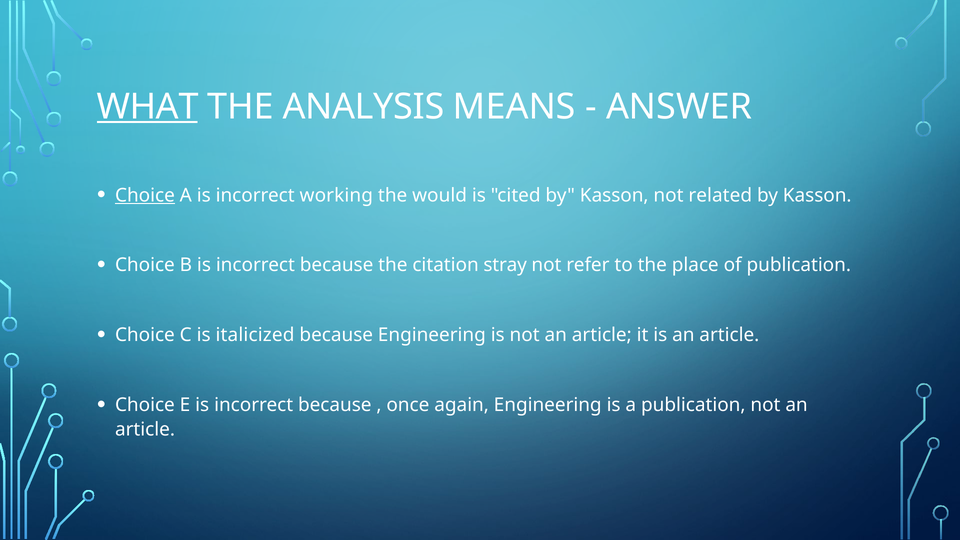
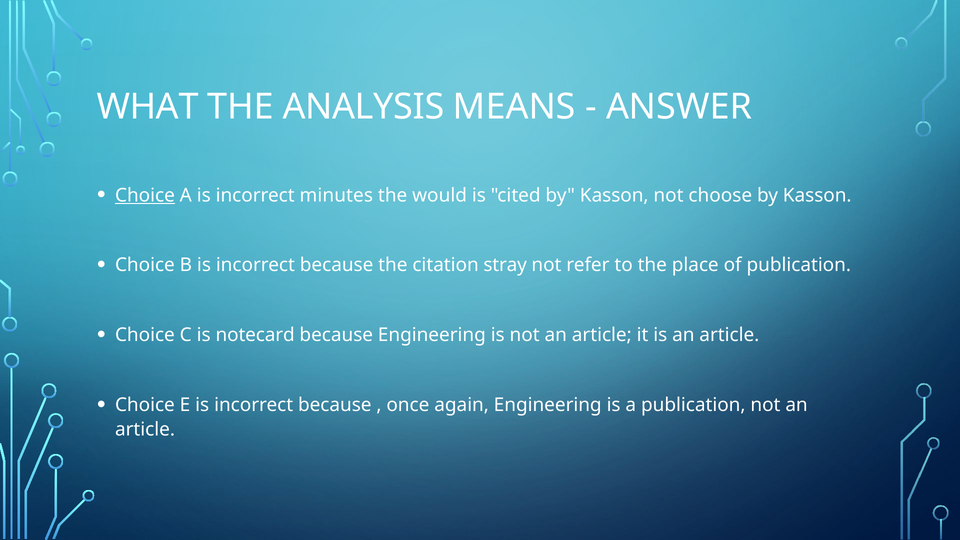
WHAT underline: present -> none (148, 107)
working: working -> minutes (336, 195)
related: related -> choose (720, 195)
italicized: italicized -> notecard (255, 335)
